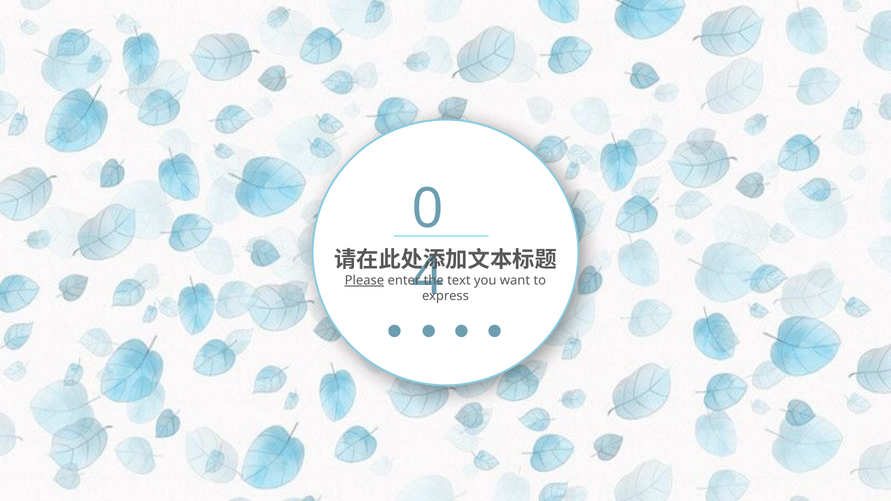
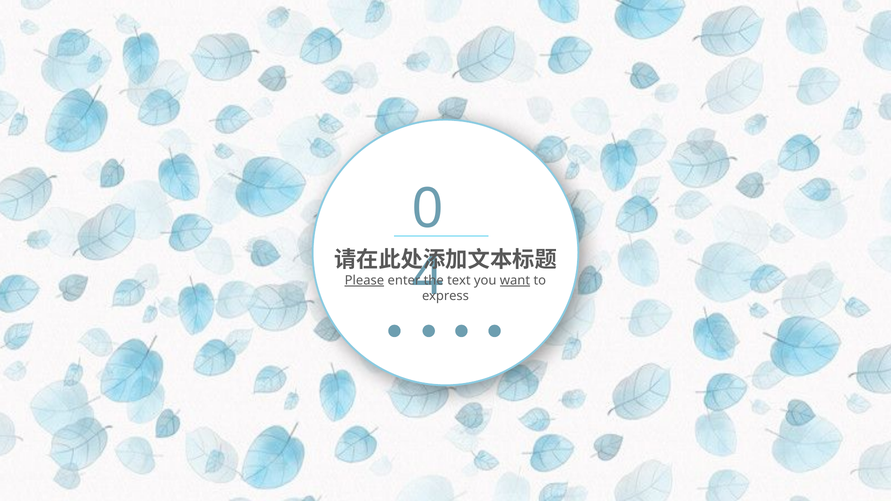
want underline: none -> present (515, 281)
